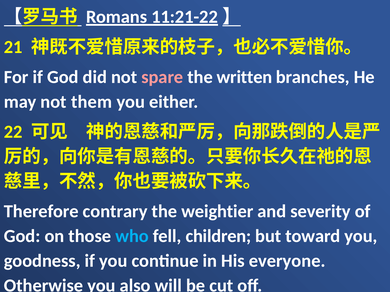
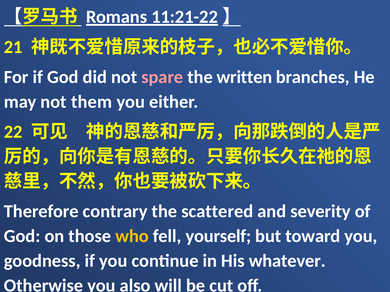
weightier: weightier -> scattered (217, 212)
who colour: light blue -> yellow (132, 236)
children: children -> yourself (218, 236)
everyone: everyone -> whatever (287, 261)
